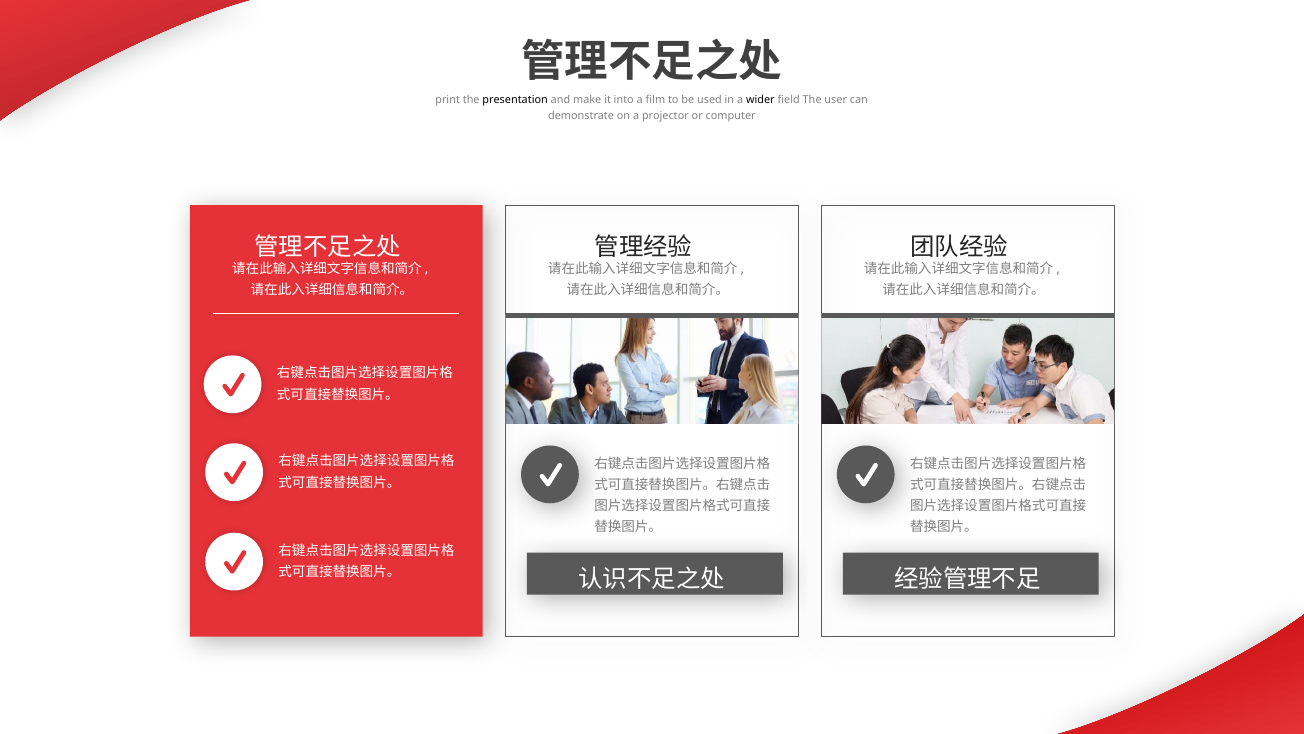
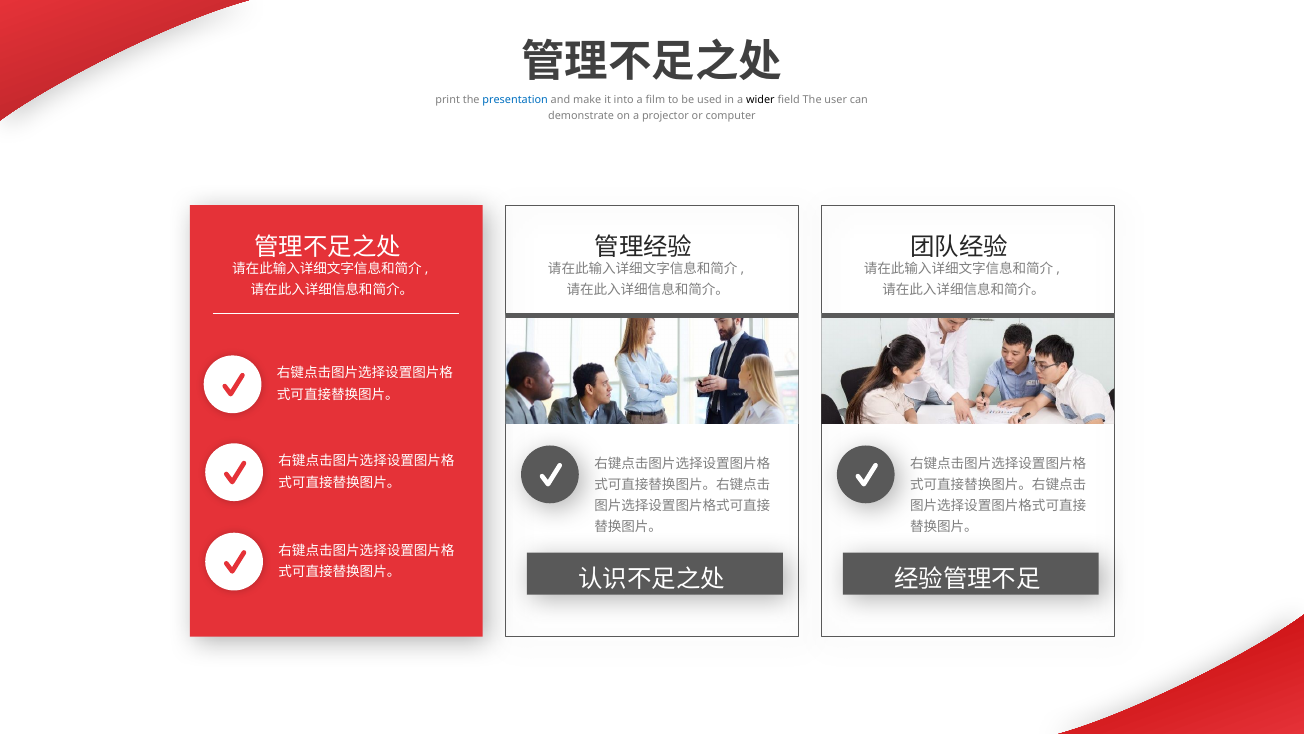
presentation colour: black -> blue (515, 100)
